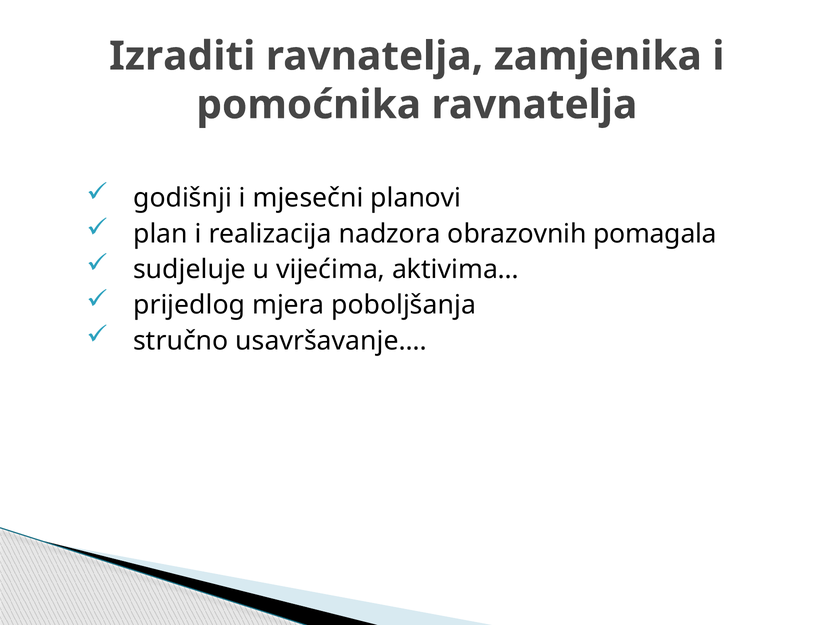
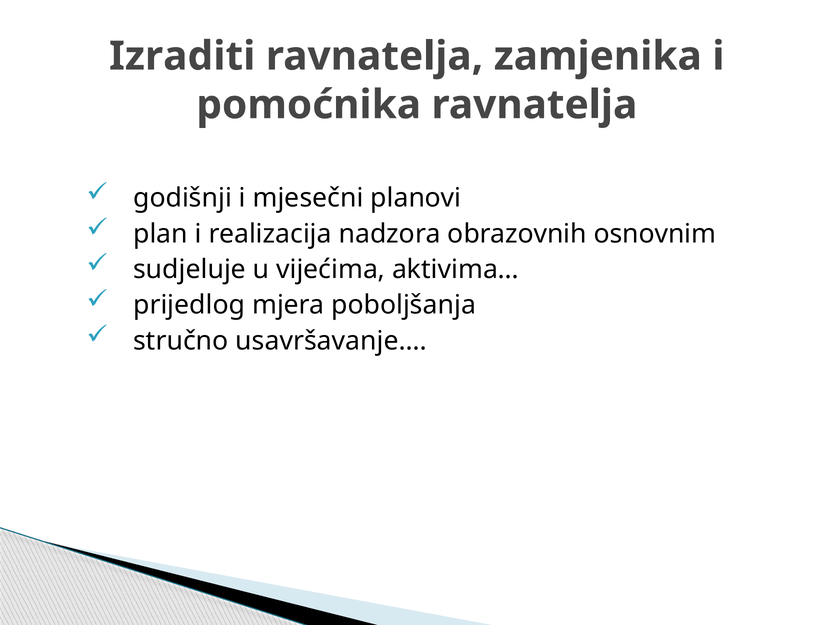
pomagala: pomagala -> osnovnim (655, 234)
